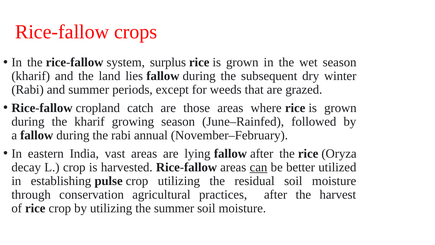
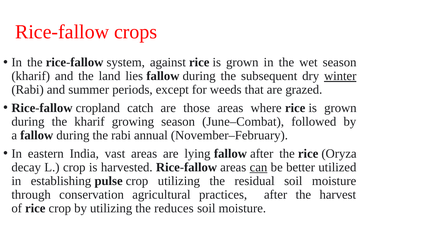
surplus: surplus -> against (168, 62)
winter underline: none -> present (340, 76)
June–Rainfed: June–Rainfed -> June–Combat (243, 121)
the summer: summer -> reduces (174, 208)
